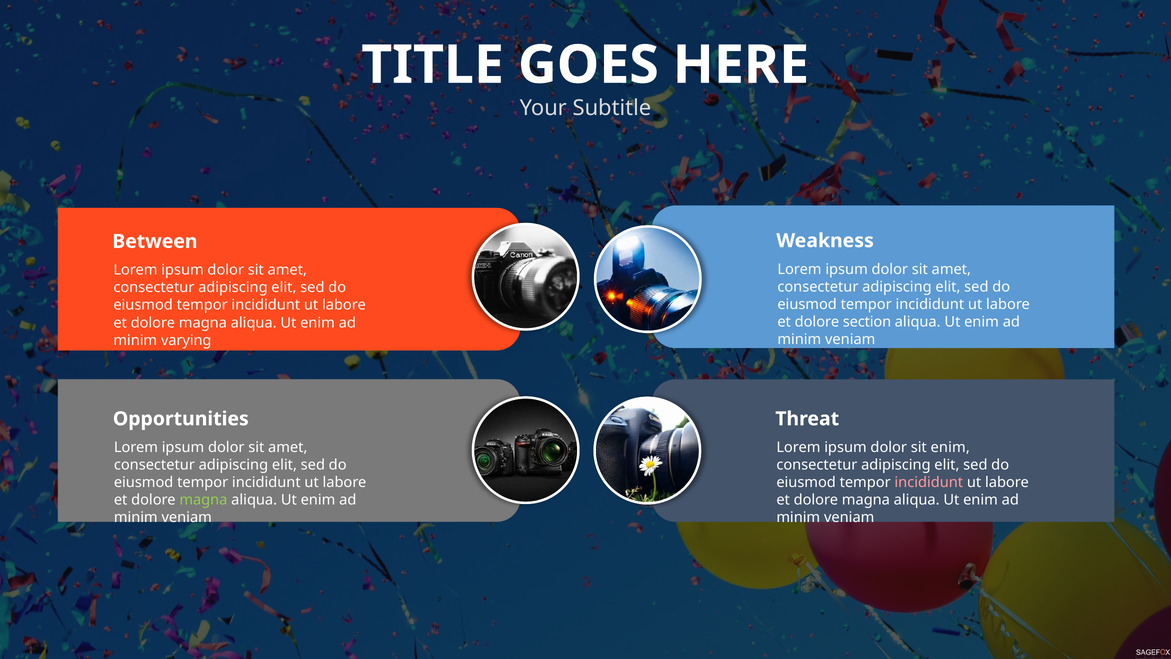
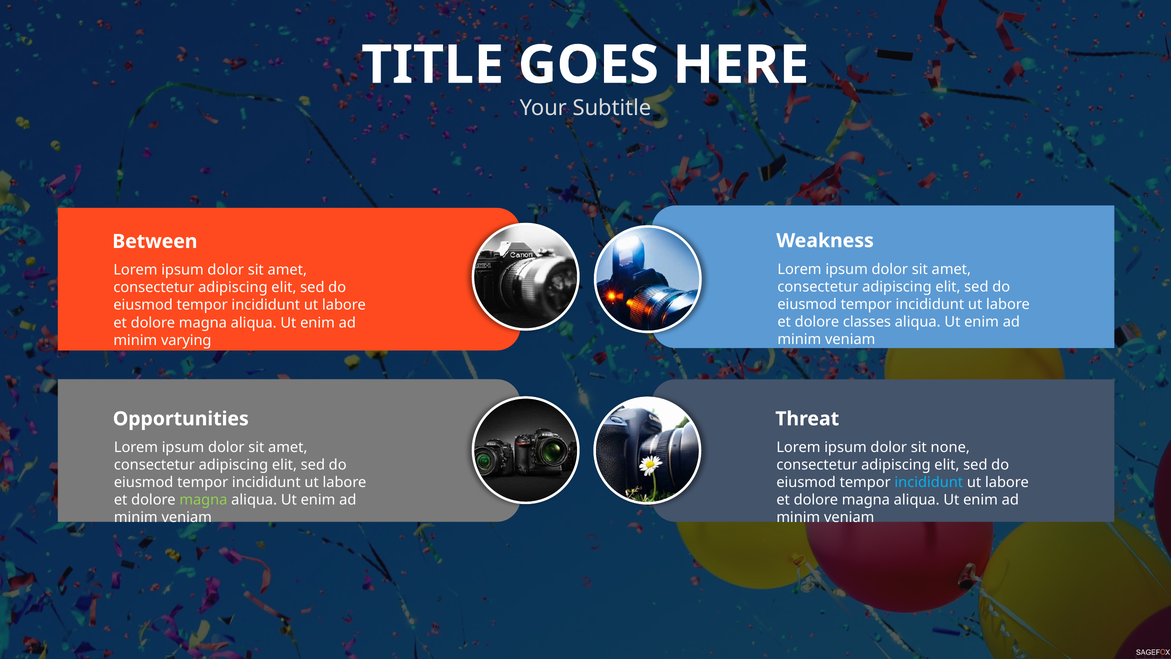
section: section -> classes (867, 322)
sit enim: enim -> none (950, 447)
incididunt colour: pink -> light blue (929, 482)
